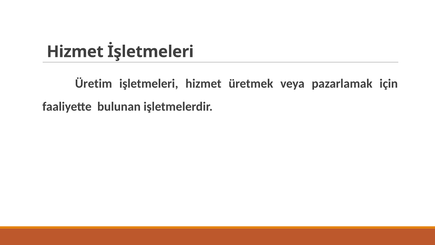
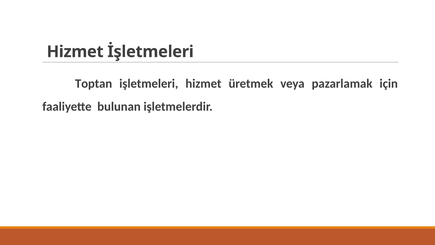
Üretim: Üretim -> Toptan (94, 84)
